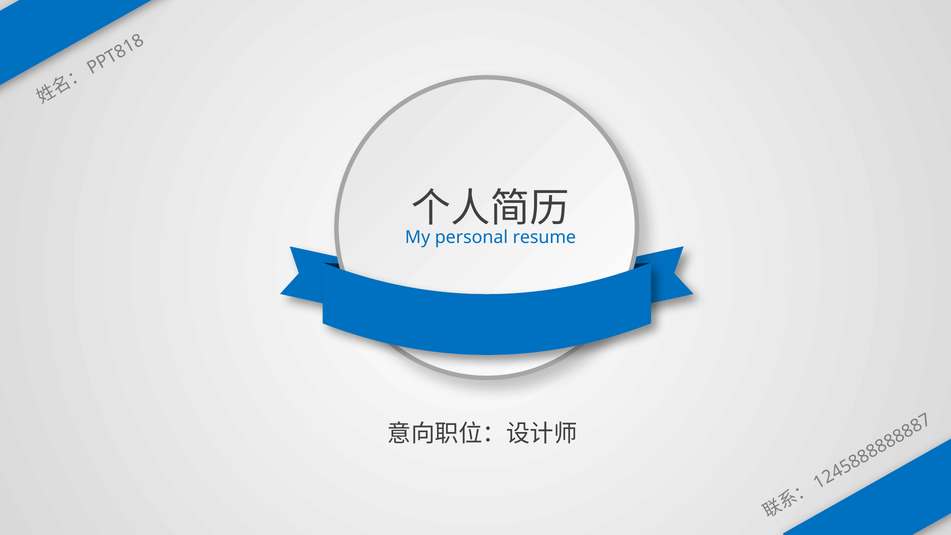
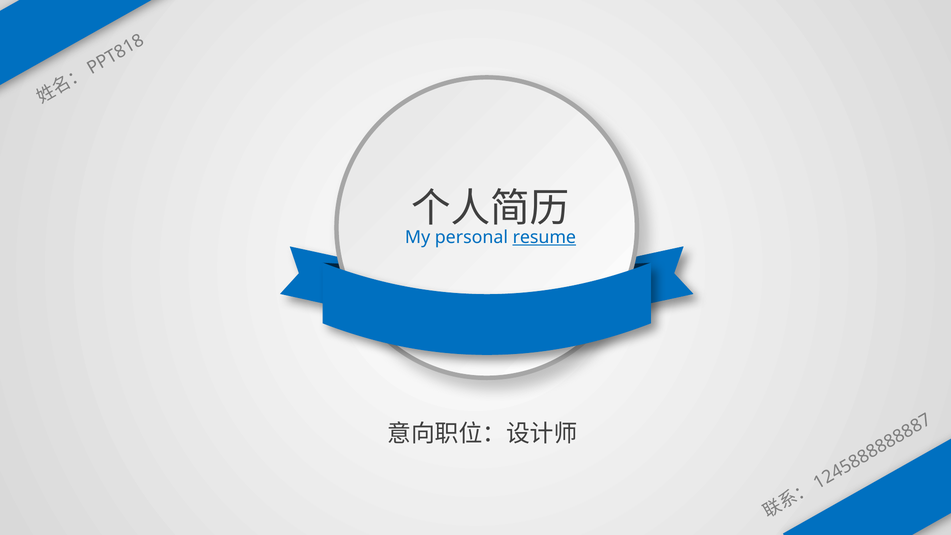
resume underline: none -> present (544, 237)
